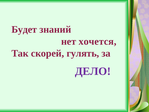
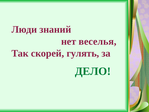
Будет: Будет -> Люди (24, 29)
хочется: хочется -> веселья (98, 41)
ДЕЛО colour: purple -> green (93, 71)
